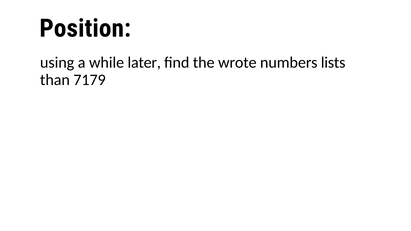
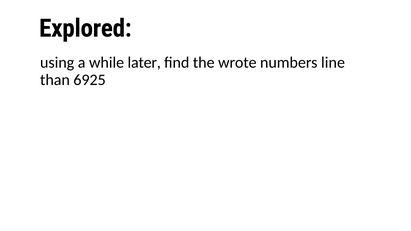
Position: Position -> Explored (85, 28)
lists: lists -> line (333, 63)
7179: 7179 -> 6925 (90, 80)
